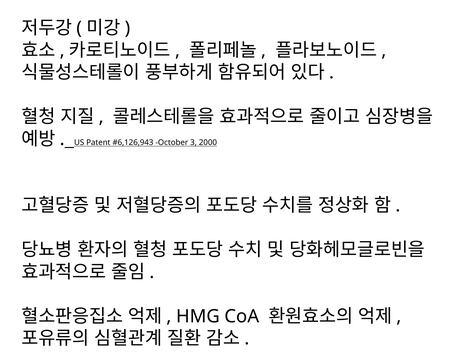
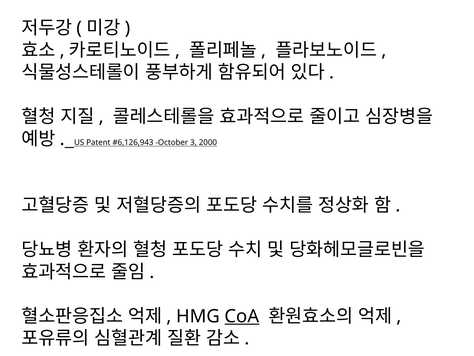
CoA underline: none -> present (242, 316)
